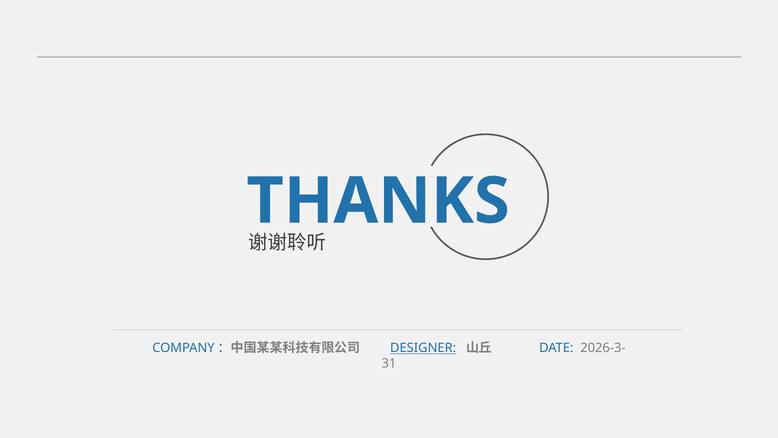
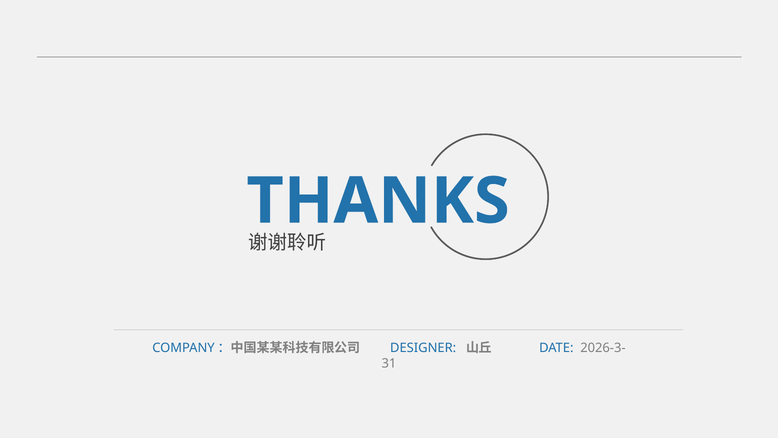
DESIGNER underline: present -> none (423, 348)
